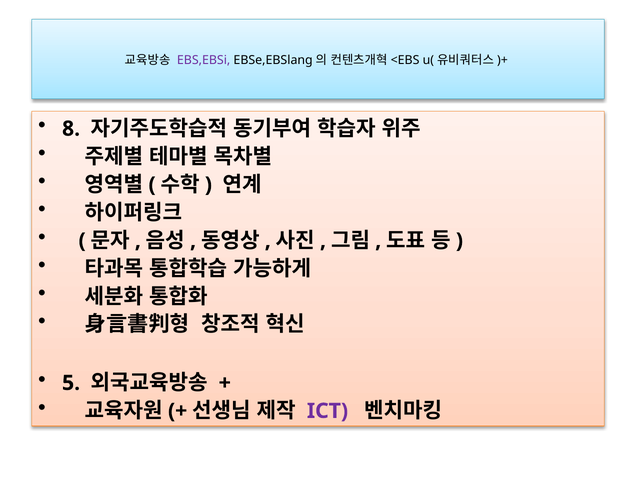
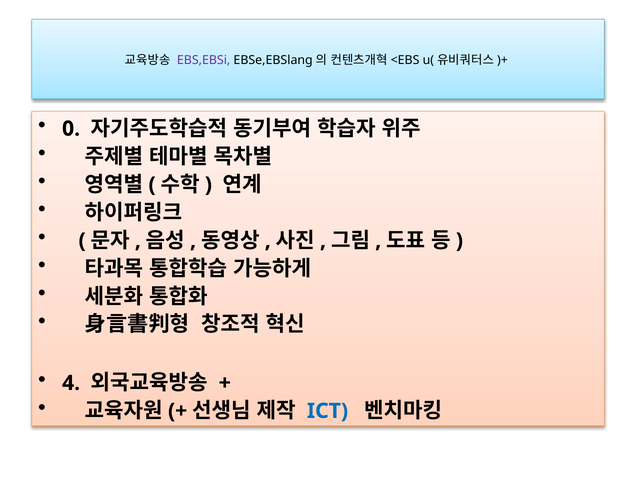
8: 8 -> 0 (71, 129)
5: 5 -> 4 (71, 383)
ICT colour: purple -> blue (327, 411)
